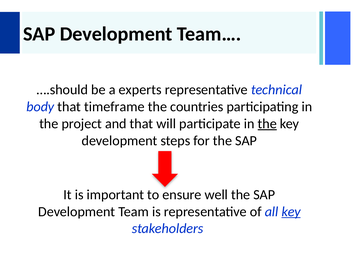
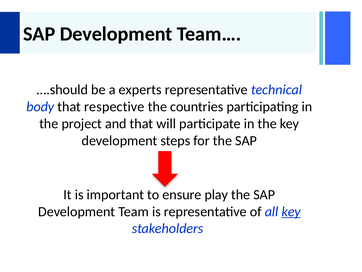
timeframe: timeframe -> respective (114, 107)
the underline: present -> none (267, 123)
well: well -> play (216, 194)
